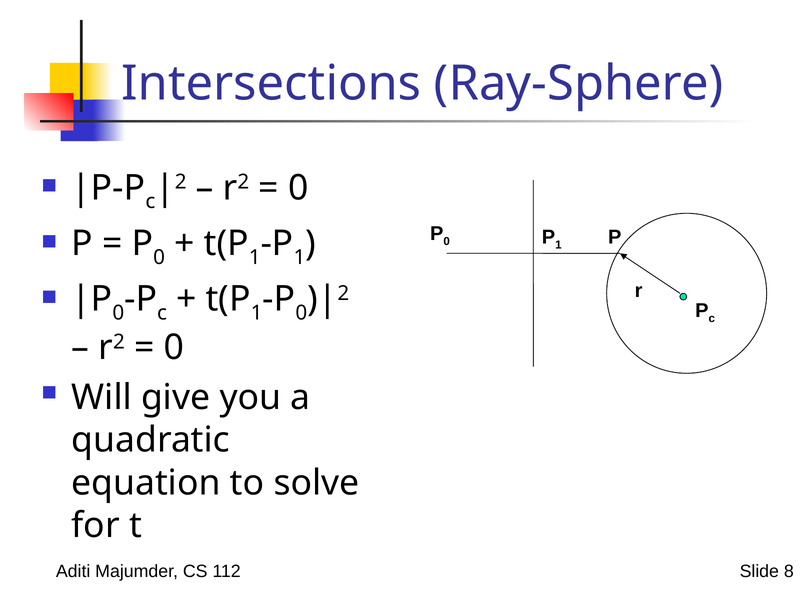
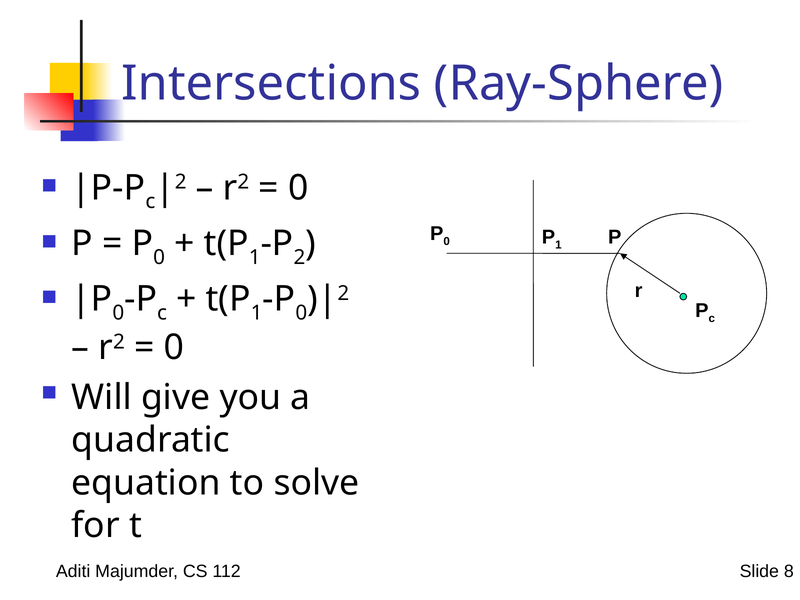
1: 1 -> 2 (299, 257)
